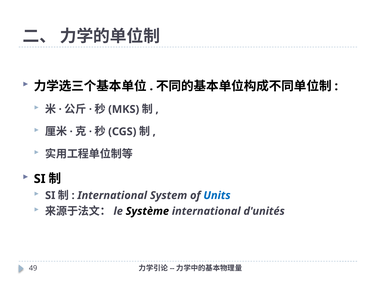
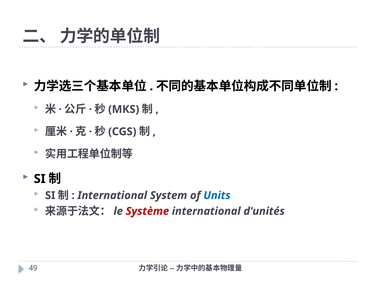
Système colour: black -> red (147, 211)
